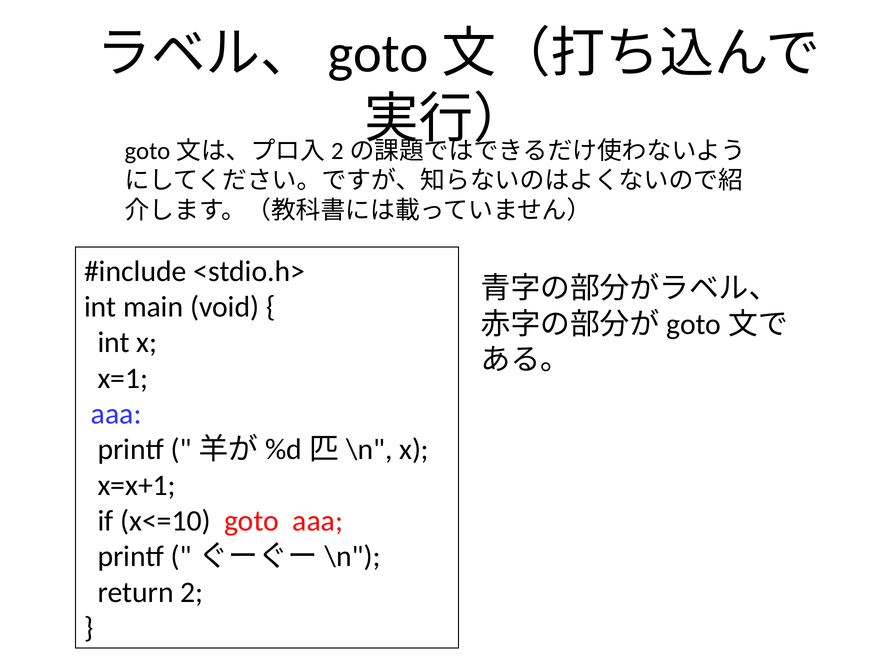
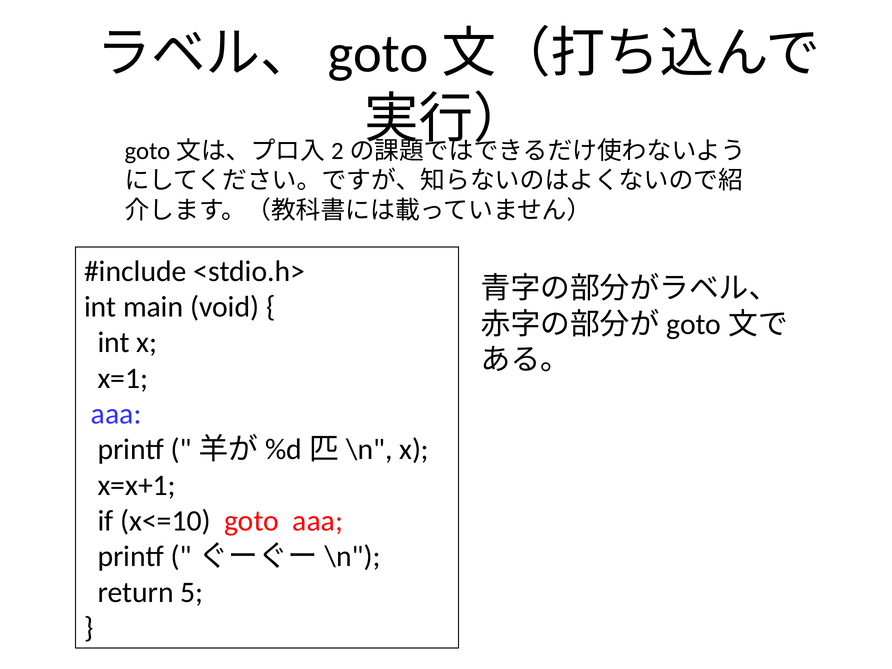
2: 2 -> 5 (192, 592)
